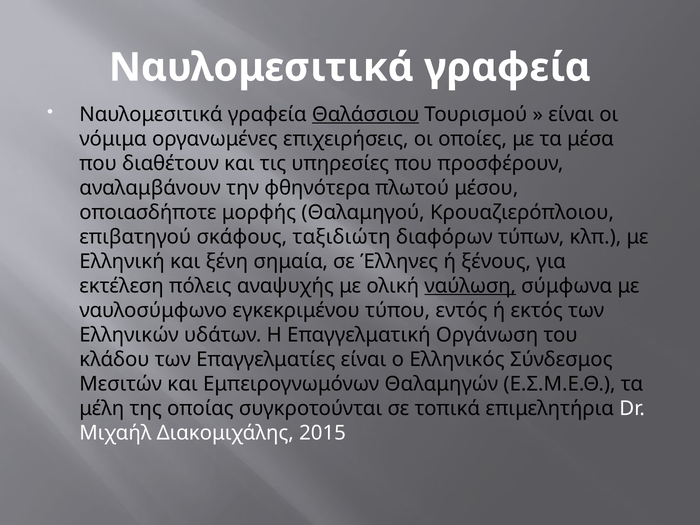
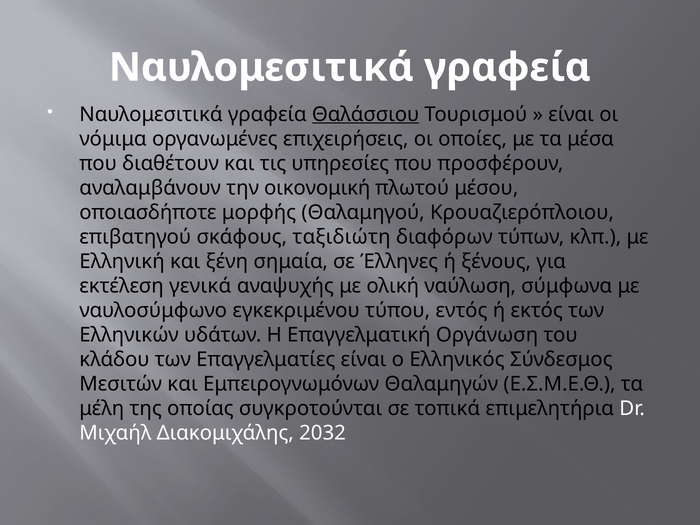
φθηνότερα: φθηνότερα -> οικονομική (317, 188)
πόλεις: πόλεις -> γενικά (200, 286)
ναύλωση underline: present -> none (470, 286)
2015: 2015 -> 2032 (323, 433)
